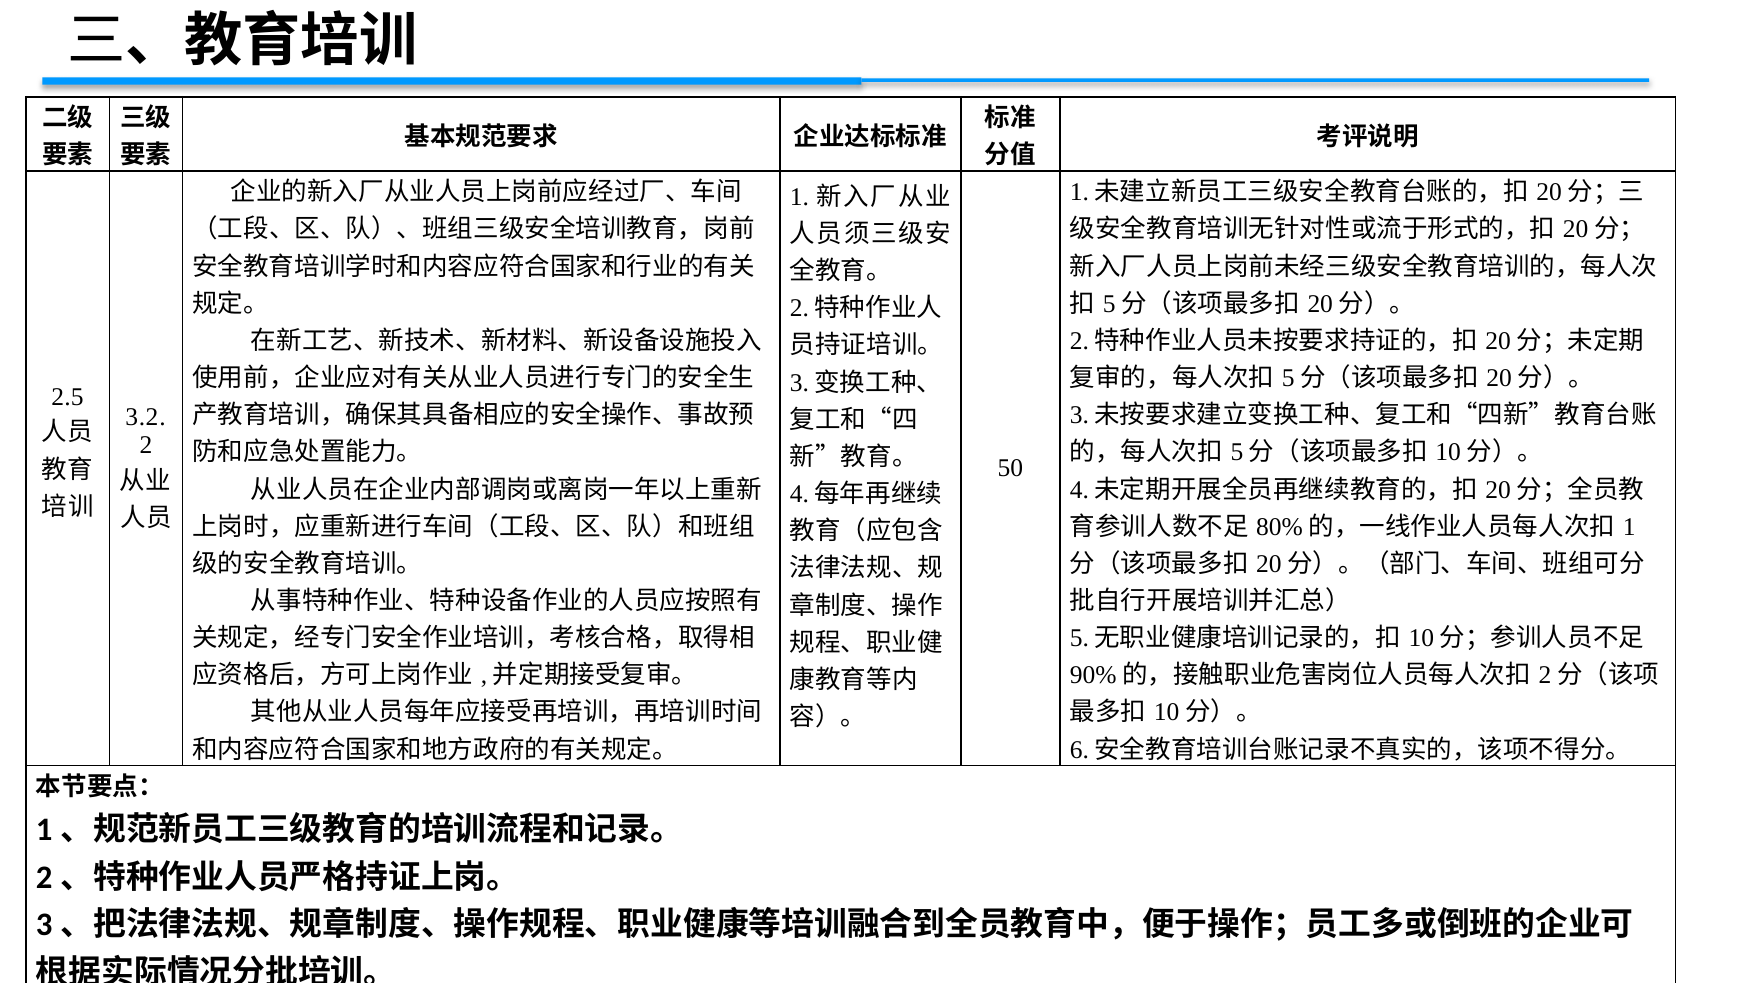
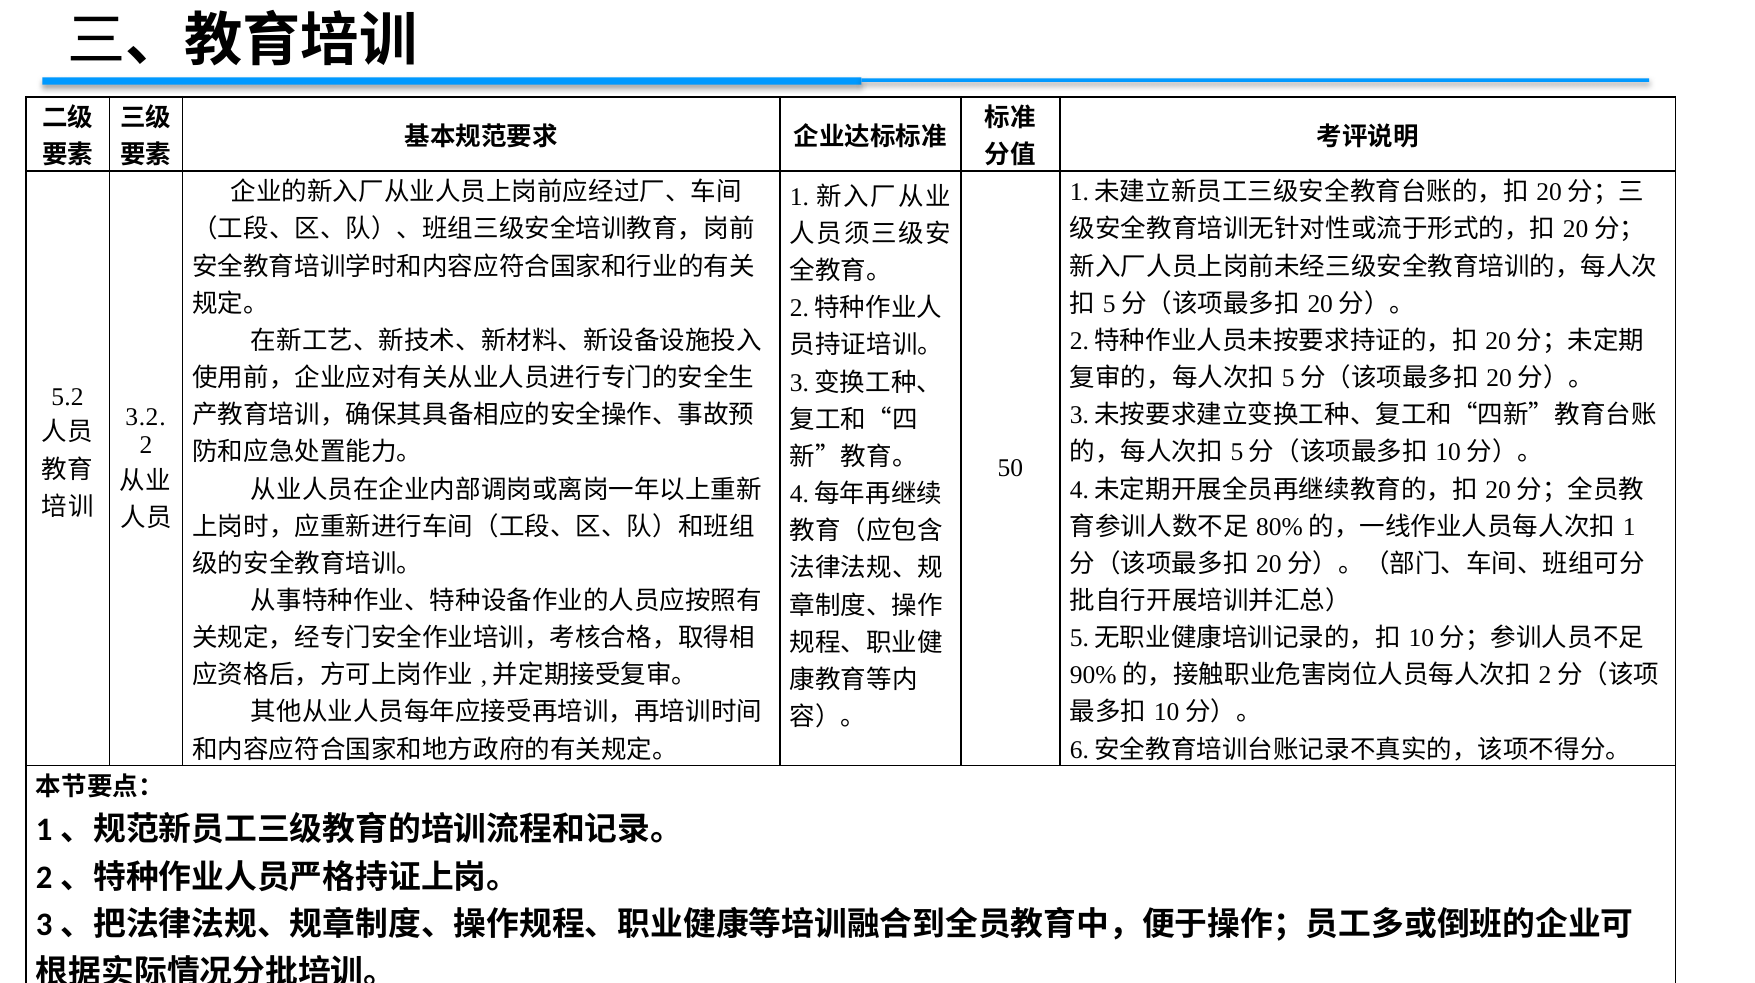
2.5: 2.5 -> 5.2 (67, 397)
